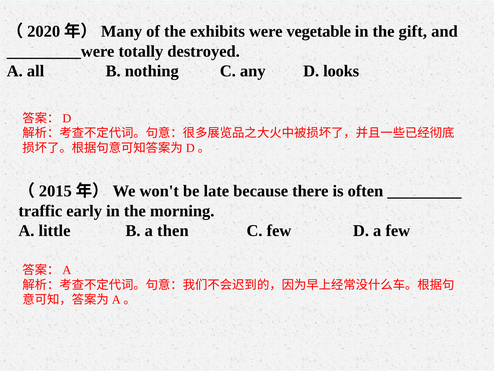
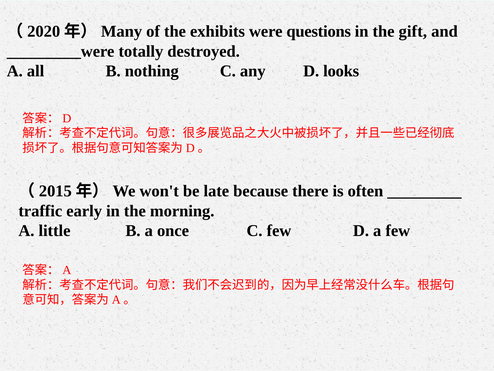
vegetable: vegetable -> questions (319, 31)
then: then -> once (173, 230)
